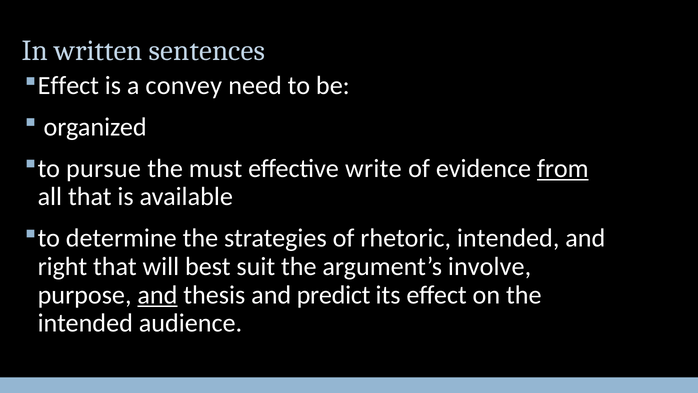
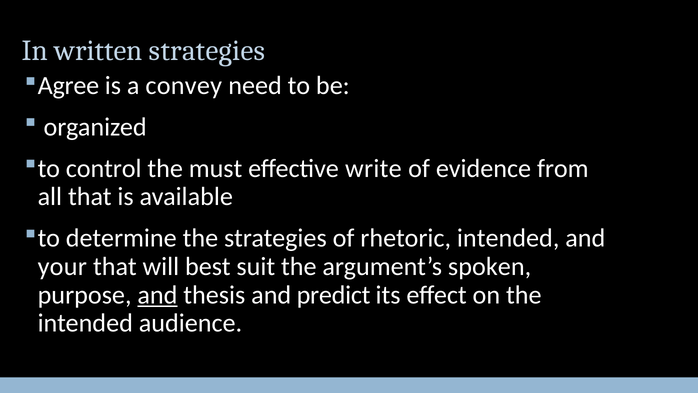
written sentences: sentences -> strategies (207, 51)
Effect: Effect -> Agree (68, 86)
pursue: pursue -> control (104, 168)
from underline: present -> none (563, 168)
right: right -> your (62, 266)
involve: involve -> spoken (490, 266)
